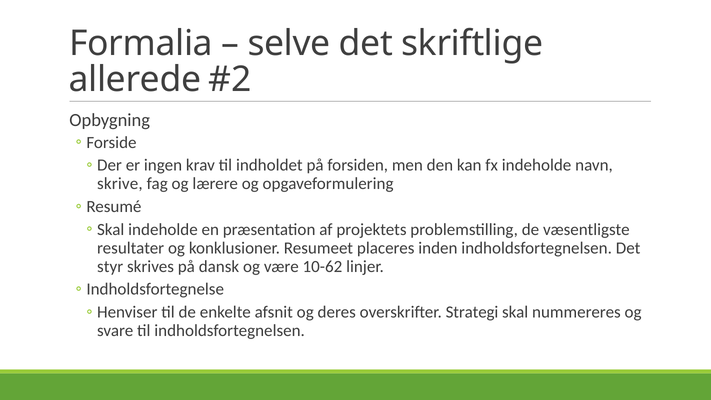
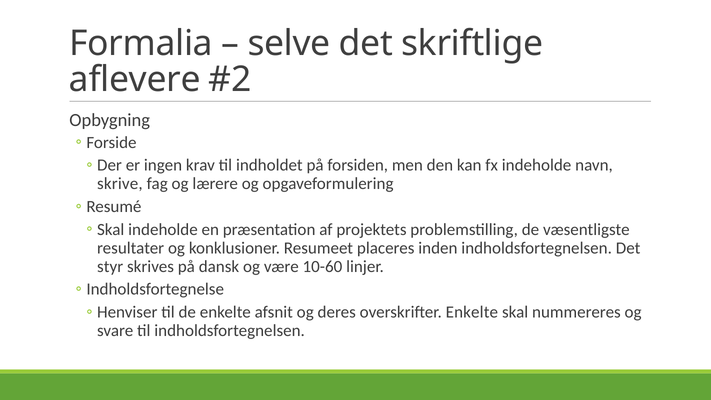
allerede: allerede -> aflevere (135, 80)
10-62: 10-62 -> 10-60 (322, 266)
overskrifter Strategi: Strategi -> Enkelte (472, 312)
